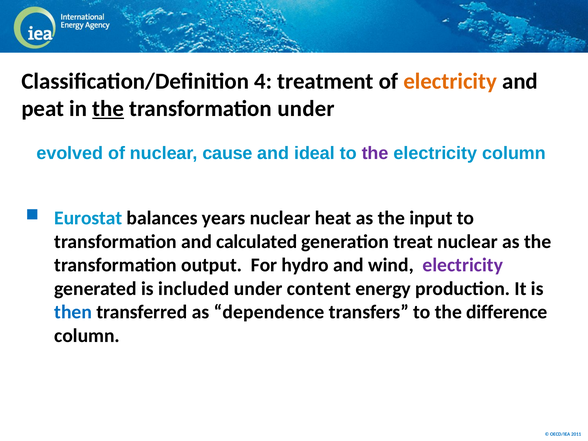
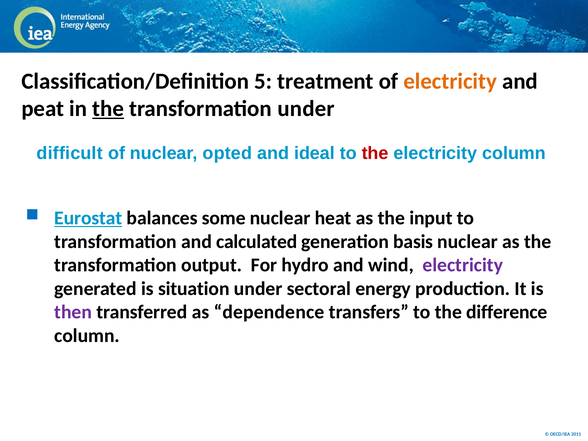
4: 4 -> 5 (263, 81)
evolved: evolved -> difficult (70, 153)
cause: cause -> opted (227, 153)
the colour: purple -> red (375, 153)
Eurostat underline: none -> present (88, 218)
years: years -> some (224, 218)
treat: treat -> basis (413, 242)
included: included -> situation (194, 289)
content: content -> sectoral (319, 289)
then colour: blue -> purple (73, 312)
